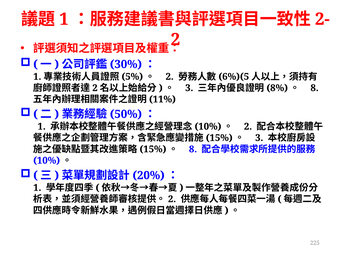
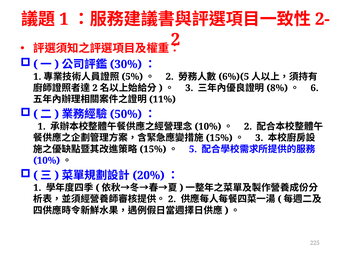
8: 8 -> 6 (315, 88)
8: 8 -> 5 (193, 149)
